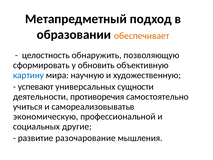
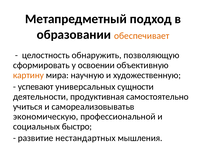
обновить: обновить -> освоении (96, 65)
картину colour: blue -> orange (28, 75)
противоречия: противоречия -> продуктивная (97, 97)
другие: другие -> быстро (77, 126)
разочарование: разочарование -> нестандартных (85, 138)
